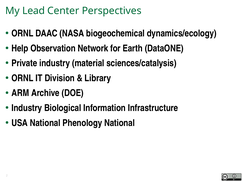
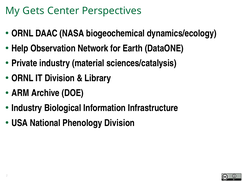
Lead: Lead -> Gets (33, 11)
Phenology National: National -> Division (120, 123)
